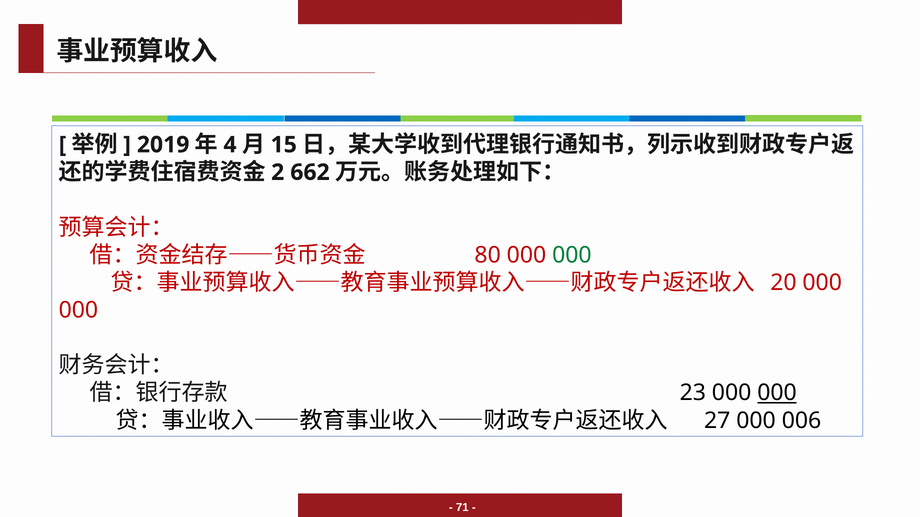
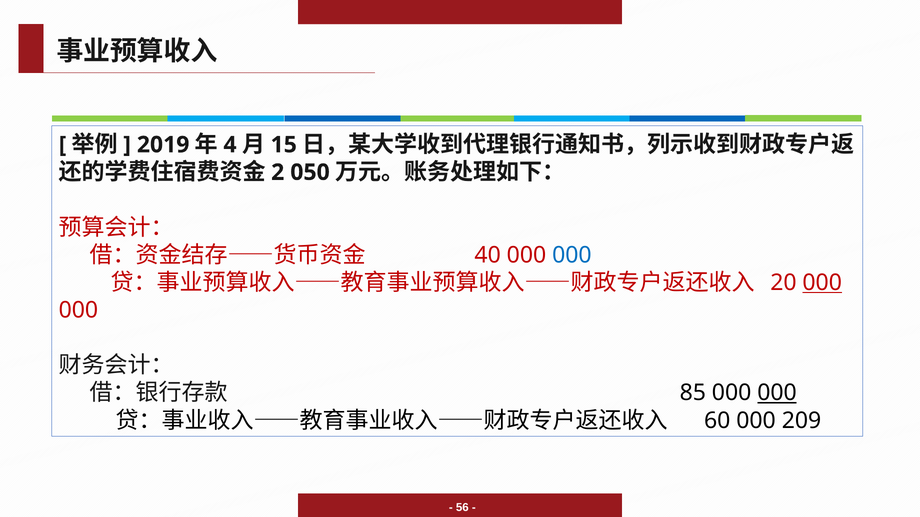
662: 662 -> 050 (310, 172)
80: 80 -> 40 (488, 255)
000 colour: green -> blue (572, 255)
000 underline: none -> present (822, 283)
23: 23 -> 85 (693, 393)
27: 27 -> 60 (717, 421)
006: 006 -> 209 (801, 421)
71: 71 -> 56 (462, 508)
